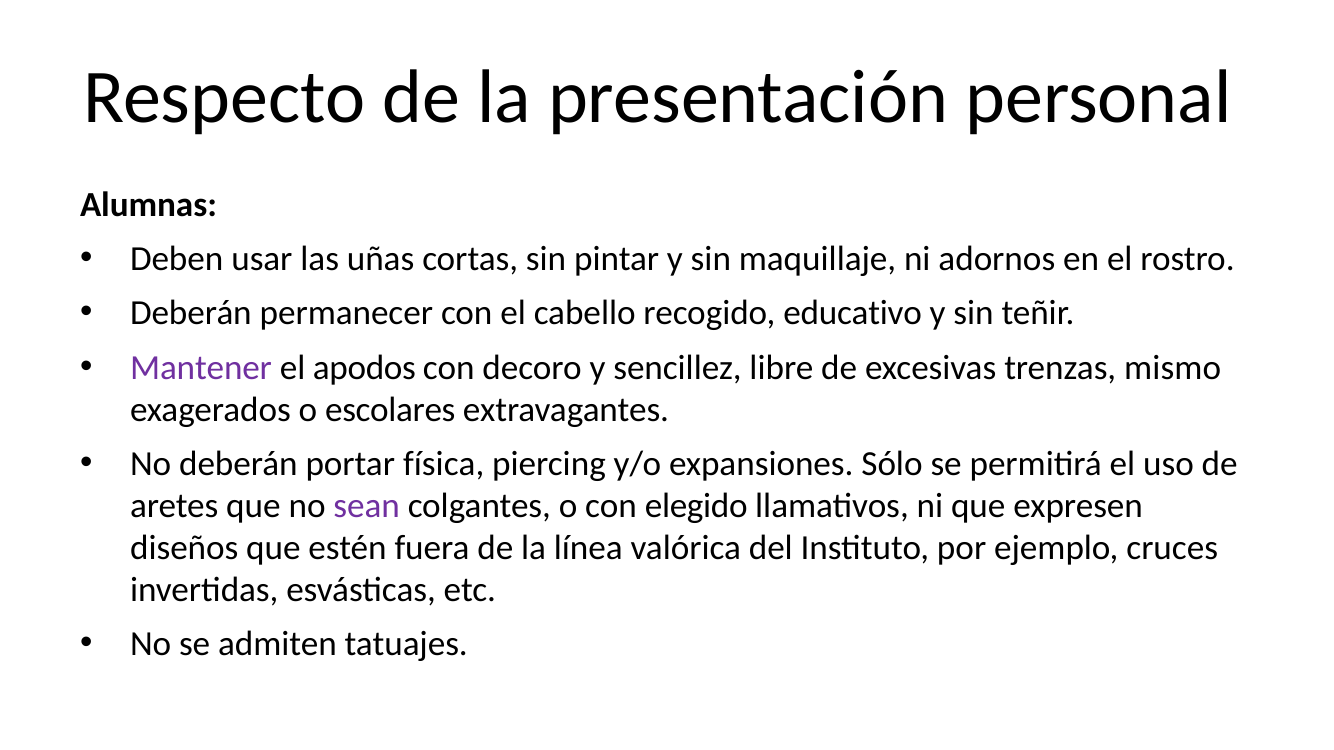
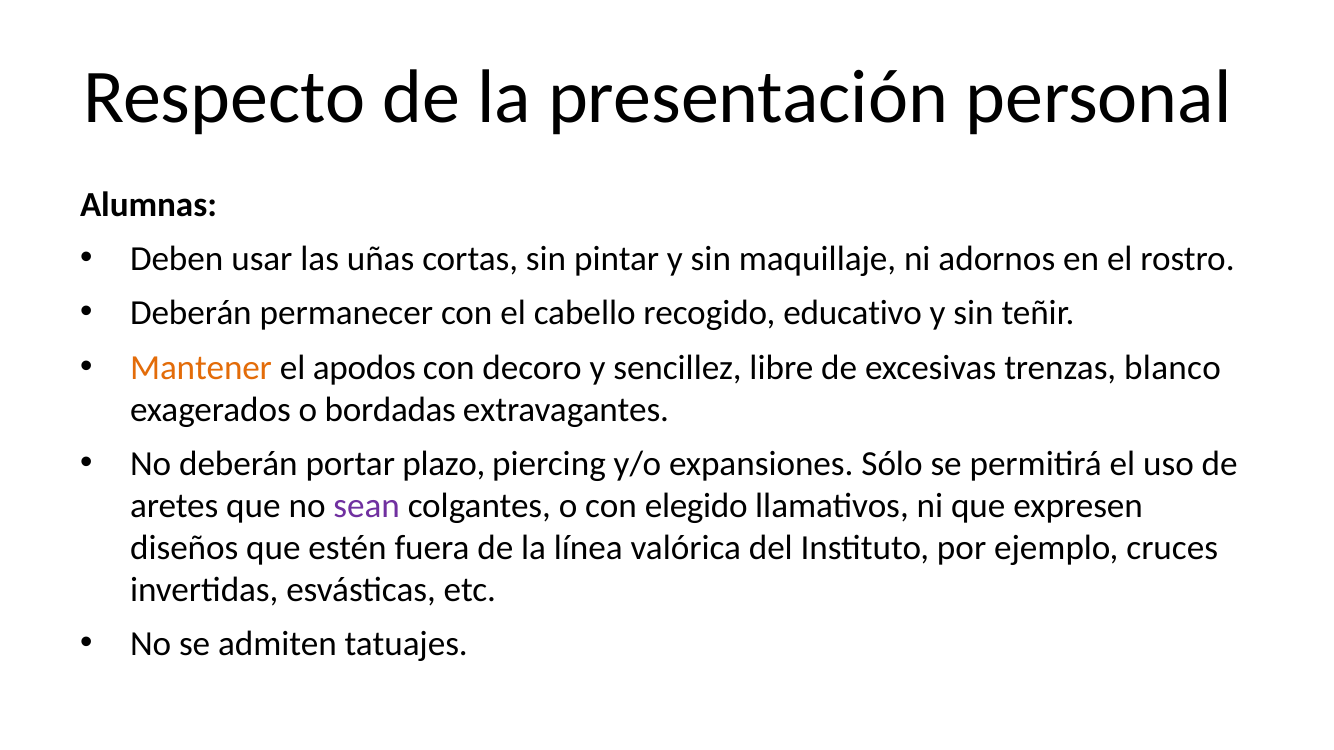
Mantener colour: purple -> orange (201, 368)
mismo: mismo -> blanco (1173, 368)
escolares: escolares -> bordadas (390, 410)
física: física -> plazo (444, 464)
